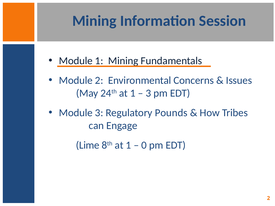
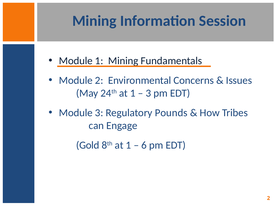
Lime: Lime -> Gold (88, 145)
0: 0 -> 6 (144, 145)
